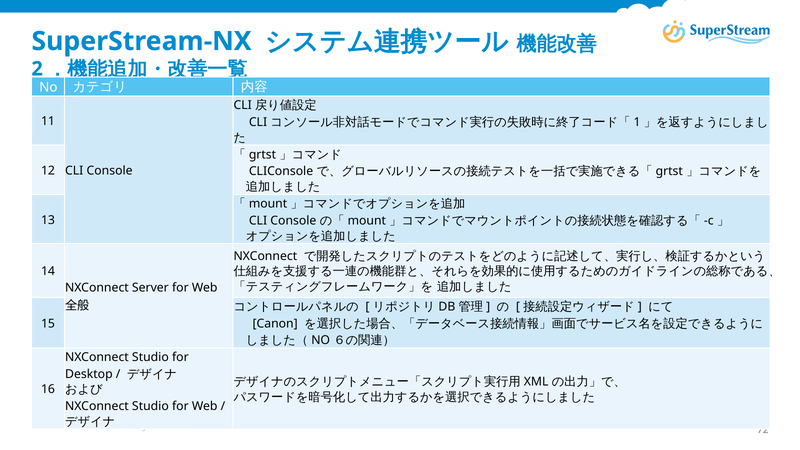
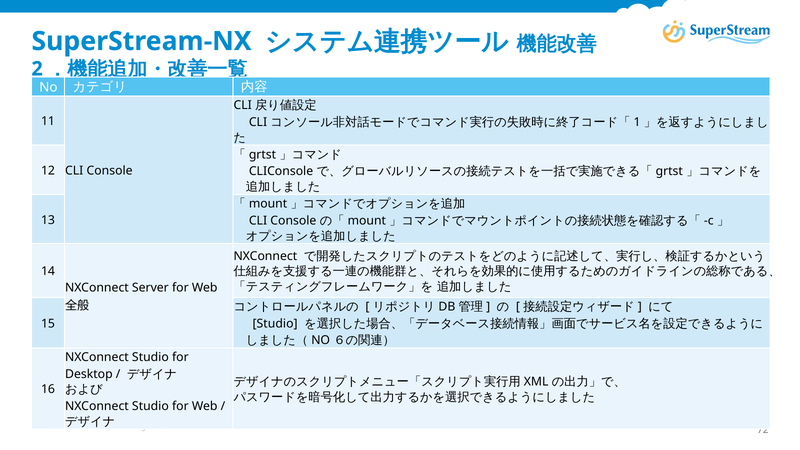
Canon: Canon -> Studio (275, 323)
